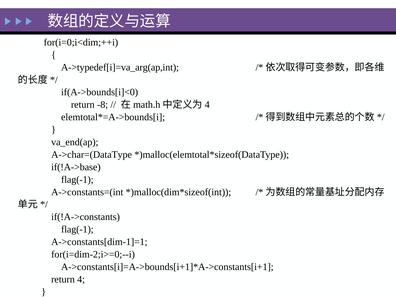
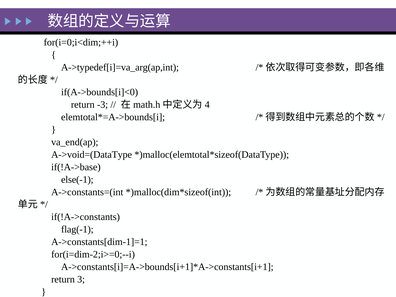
-8: -8 -> -3 (103, 105)
A->char=(DataType: A->char=(DataType -> A->void=(DataType (92, 155)
flag(-1: flag(-1 -> else(-1 (77, 180)
4: 4 -> 3 (81, 279)
